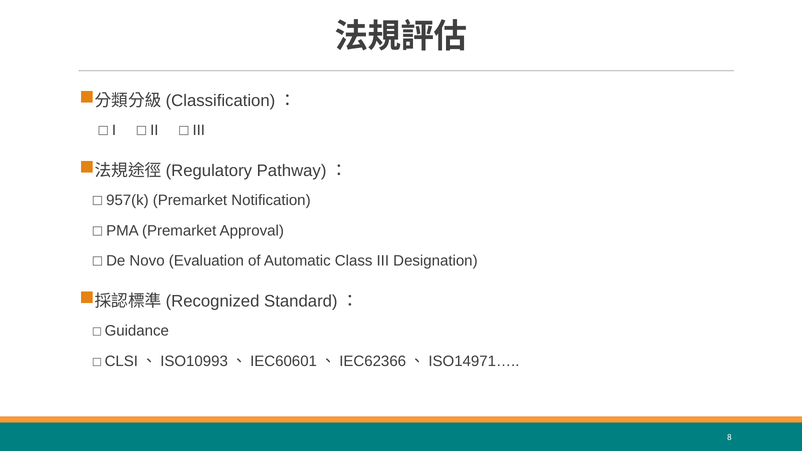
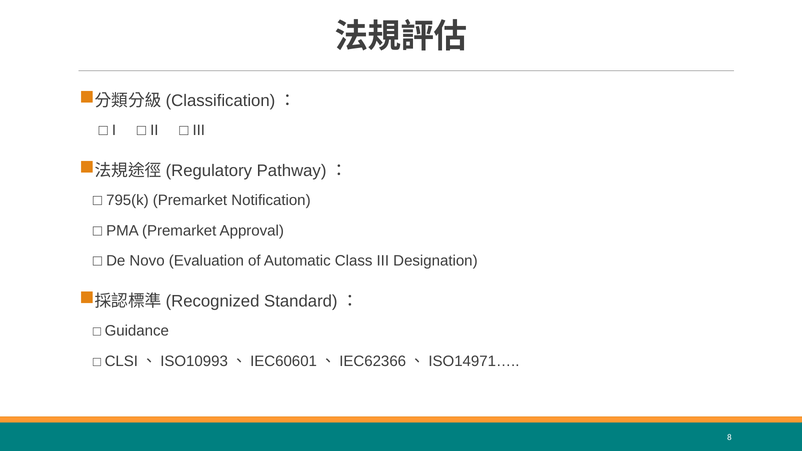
957(k: 957(k -> 795(k (127, 200)
